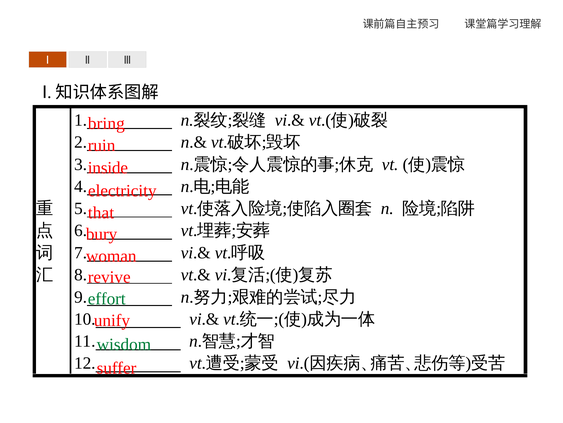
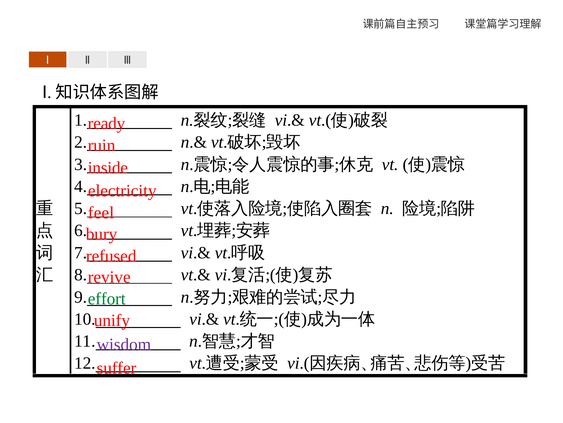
bring: bring -> ready (106, 123)
that: that -> feel (101, 213)
woman: woman -> refused (111, 256)
wisdom colour: green -> purple (124, 344)
